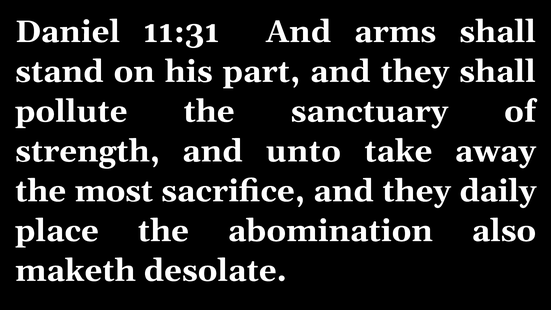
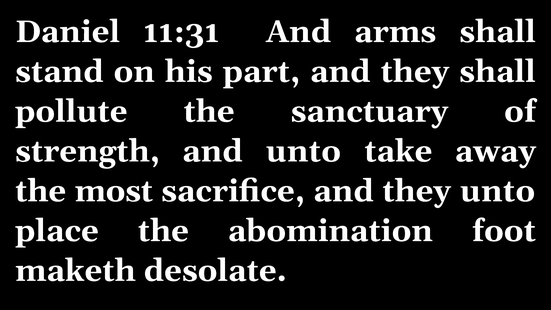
they daily: daily -> unto (497, 191)
also: also -> foot (504, 231)
